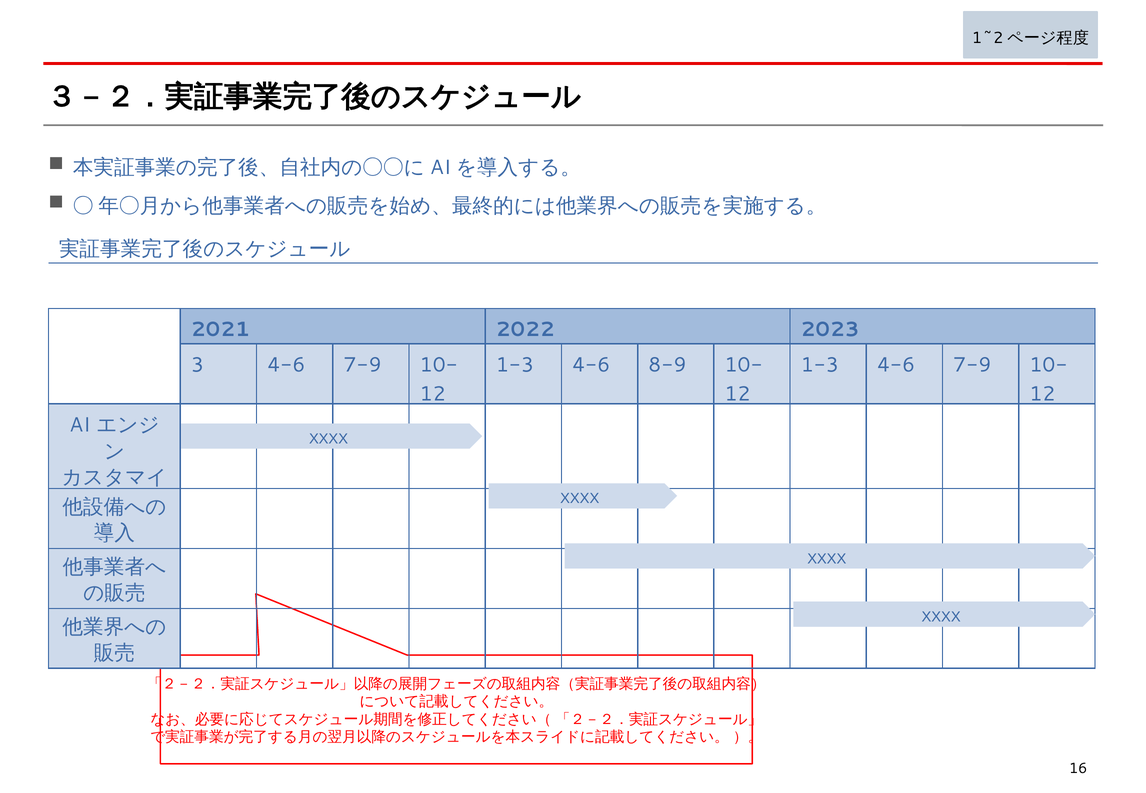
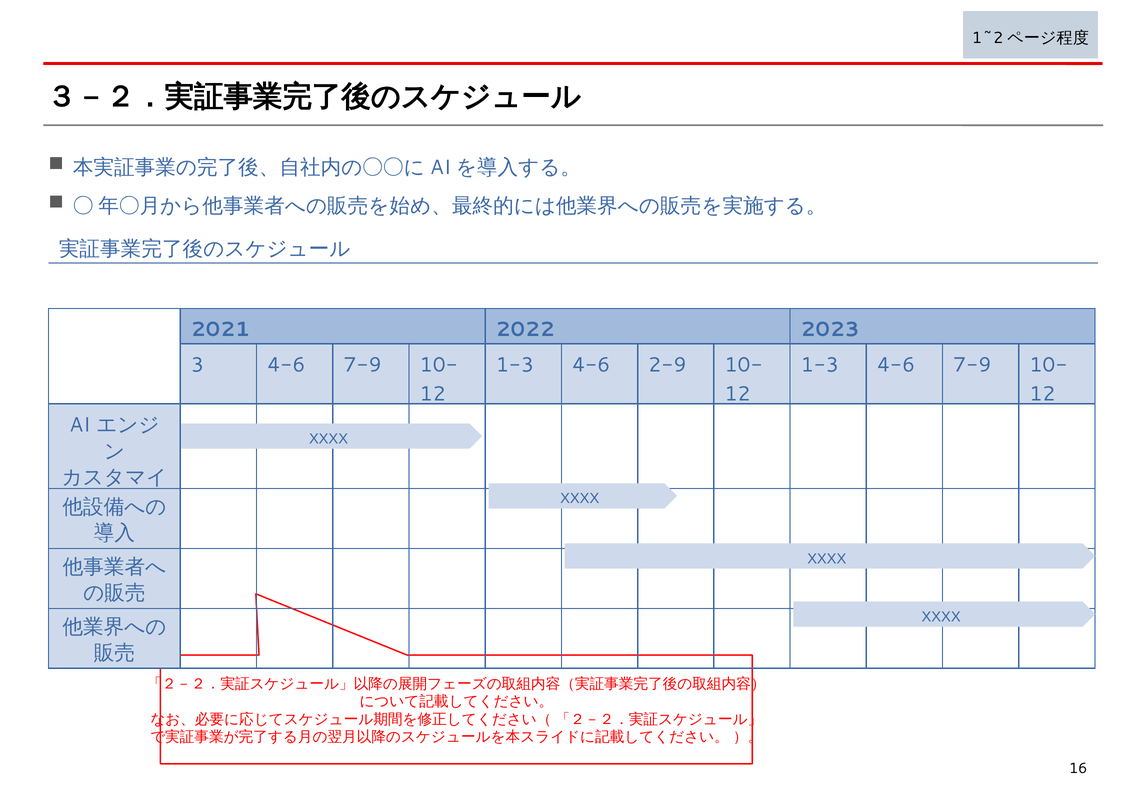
8-9: 8-9 -> 2-9 (667, 365)
